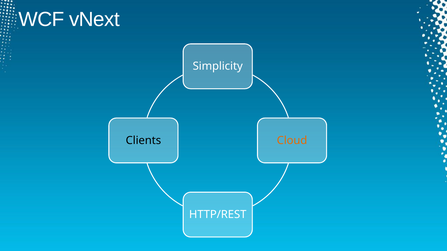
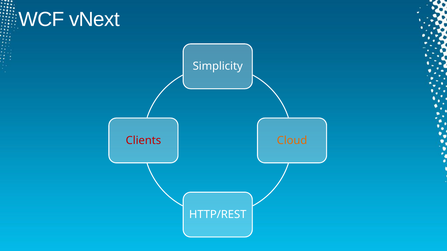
Clients colour: black -> red (143, 141)
